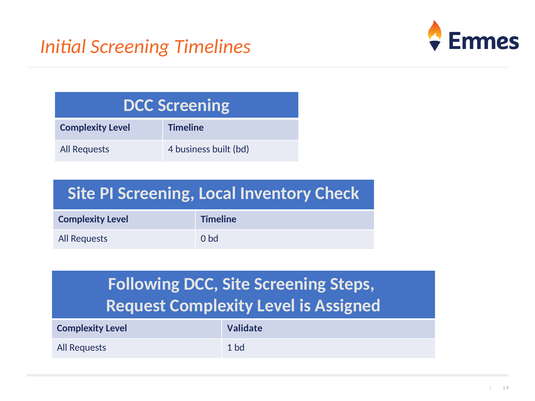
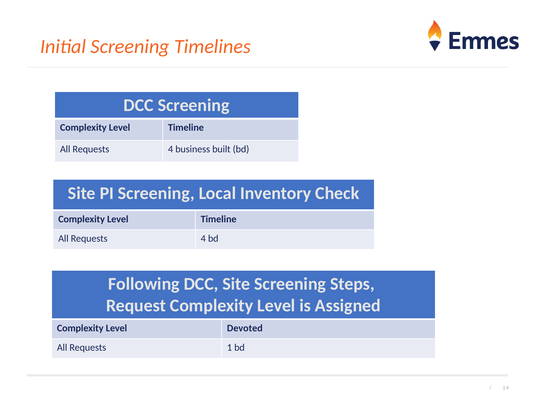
0: 0 -> 4 (203, 239)
Validate: Validate -> Devoted (245, 328)
